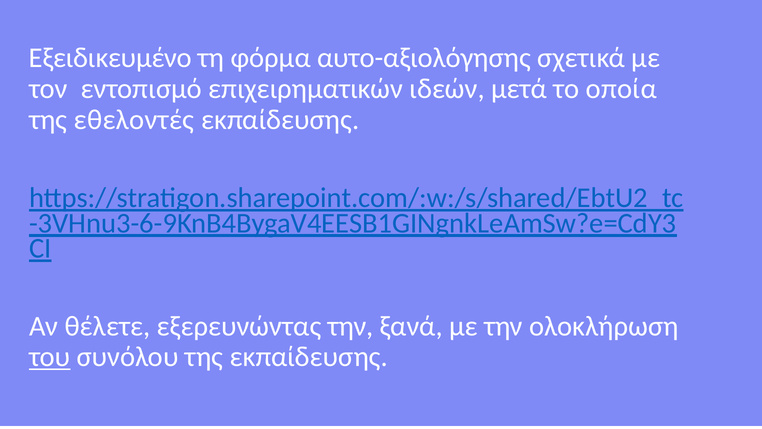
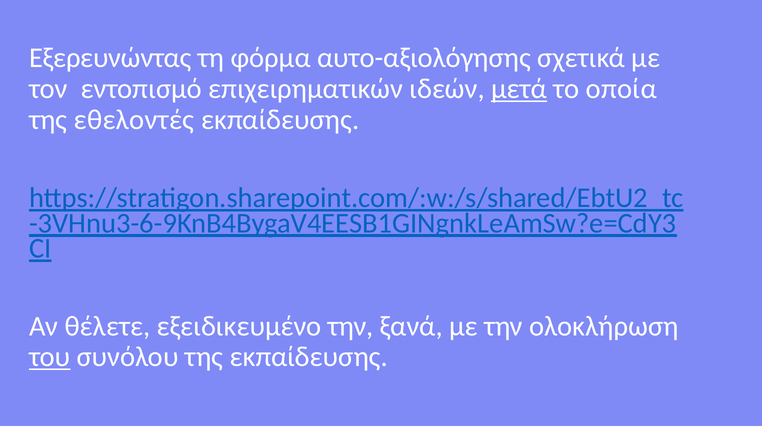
Εξειδικευμένο: Εξειδικευμένο -> Εξερευνώντας (110, 58)
μετά underline: none -> present (519, 89)
εξερευνώντας: εξερευνώντας -> εξειδικευμένο (239, 326)
